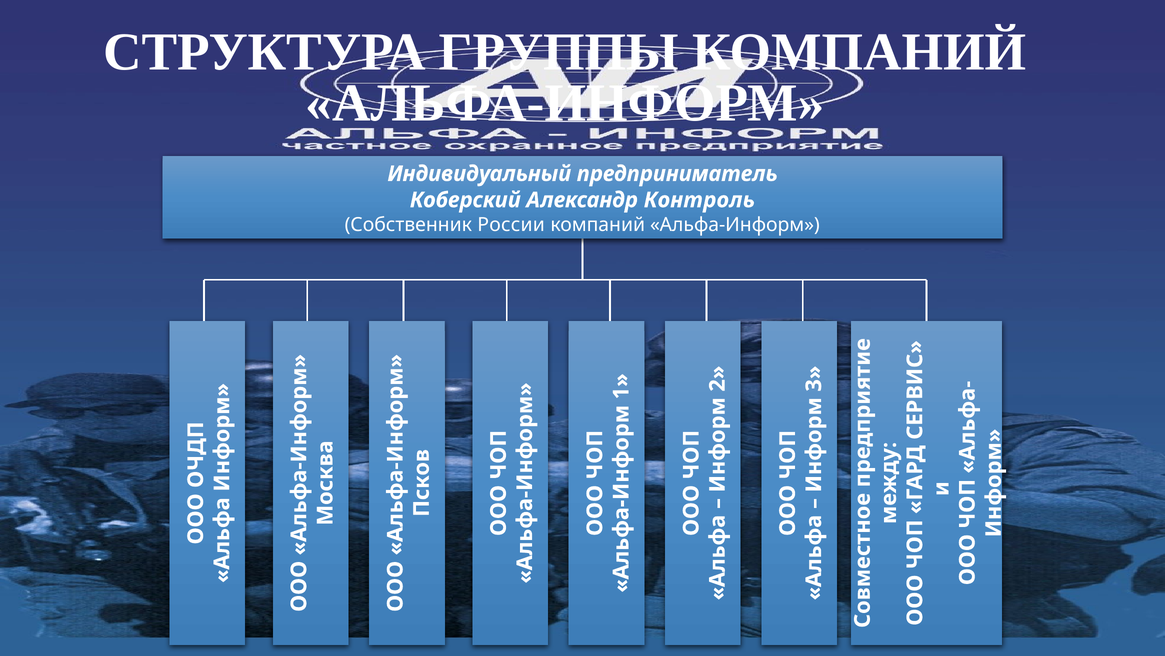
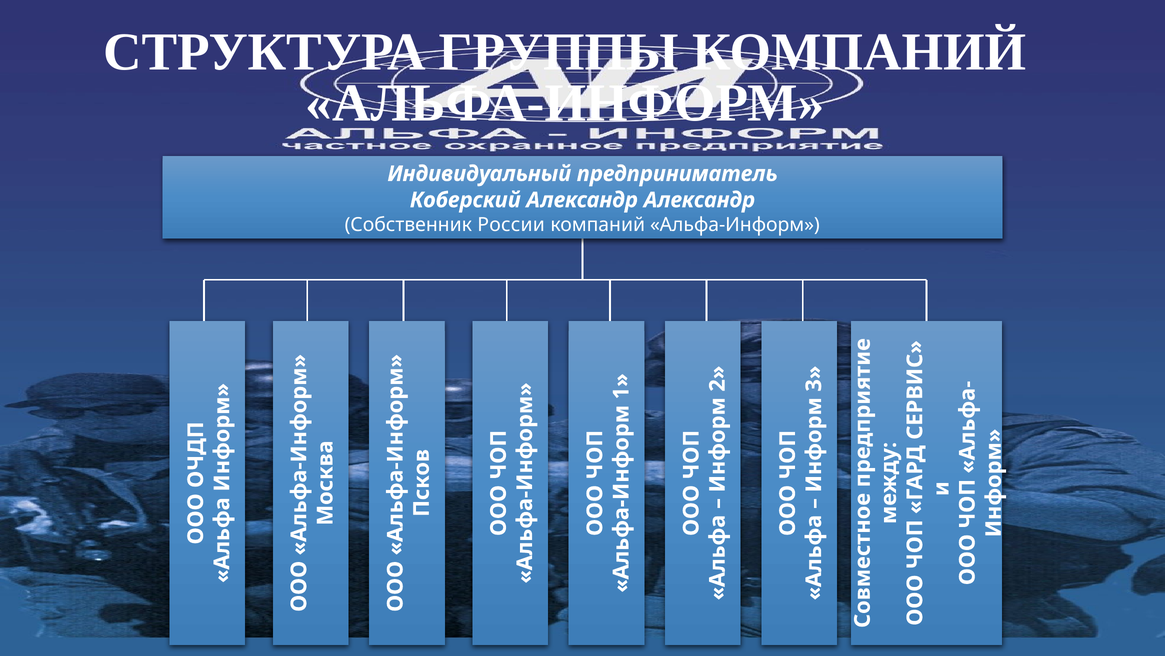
Александр Контроль: Контроль -> Александр (699, 200)
